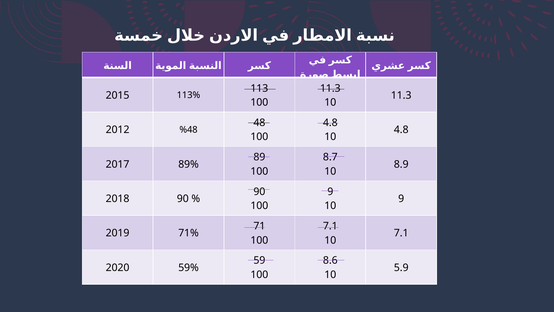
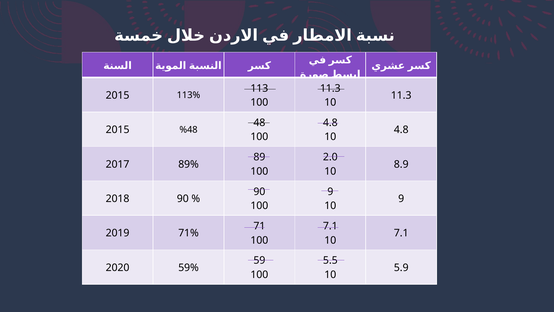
2012: 2012 -> 2015 (118, 130)
8.7: 8.7 -> 2.0 (330, 157)
8.6: 8.6 -> 5.5 (330, 260)
